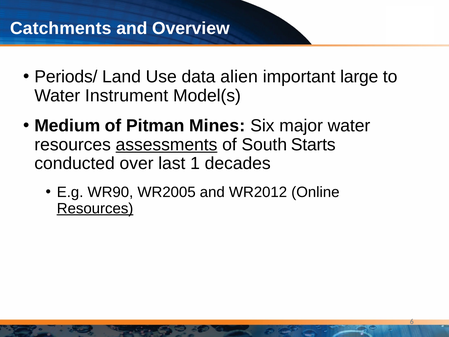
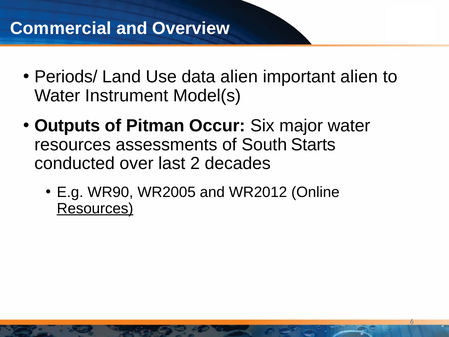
Catchments: Catchments -> Commercial (61, 28)
important large: large -> alien (359, 77)
Medium: Medium -> Outputs (67, 126)
Mines: Mines -> Occur (217, 126)
assessments underline: present -> none (167, 144)
1: 1 -> 2 (195, 163)
